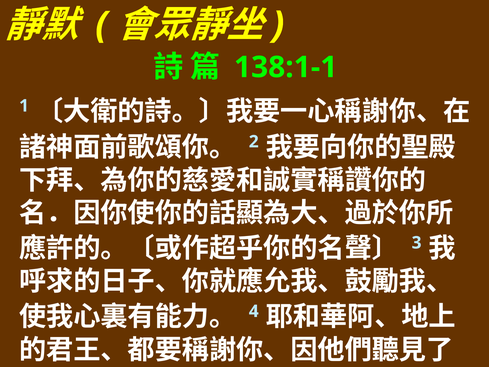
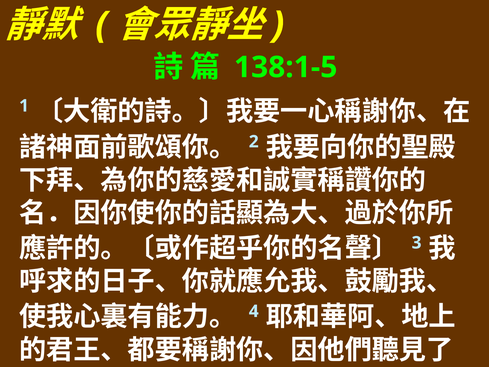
138:1-1: 138:1-1 -> 138:1-5 (286, 67)
